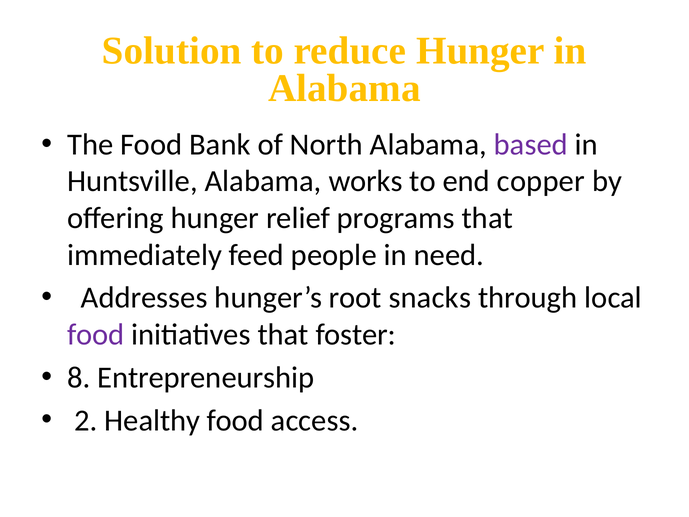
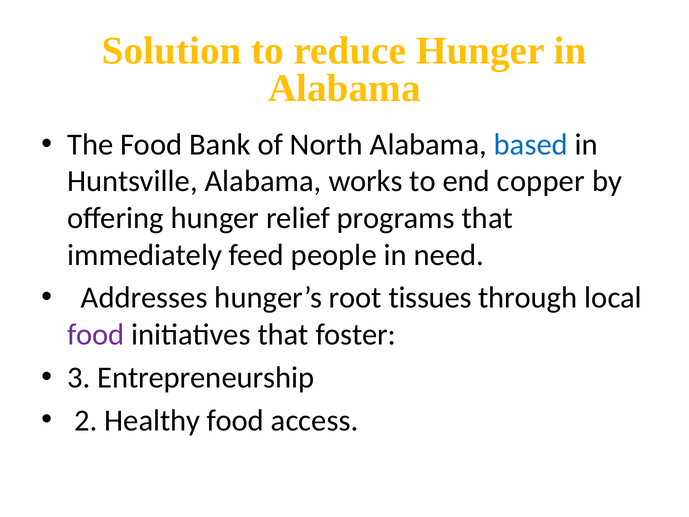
based colour: purple -> blue (531, 145)
snacks: snacks -> tissues (430, 298)
8: 8 -> 3 (79, 377)
